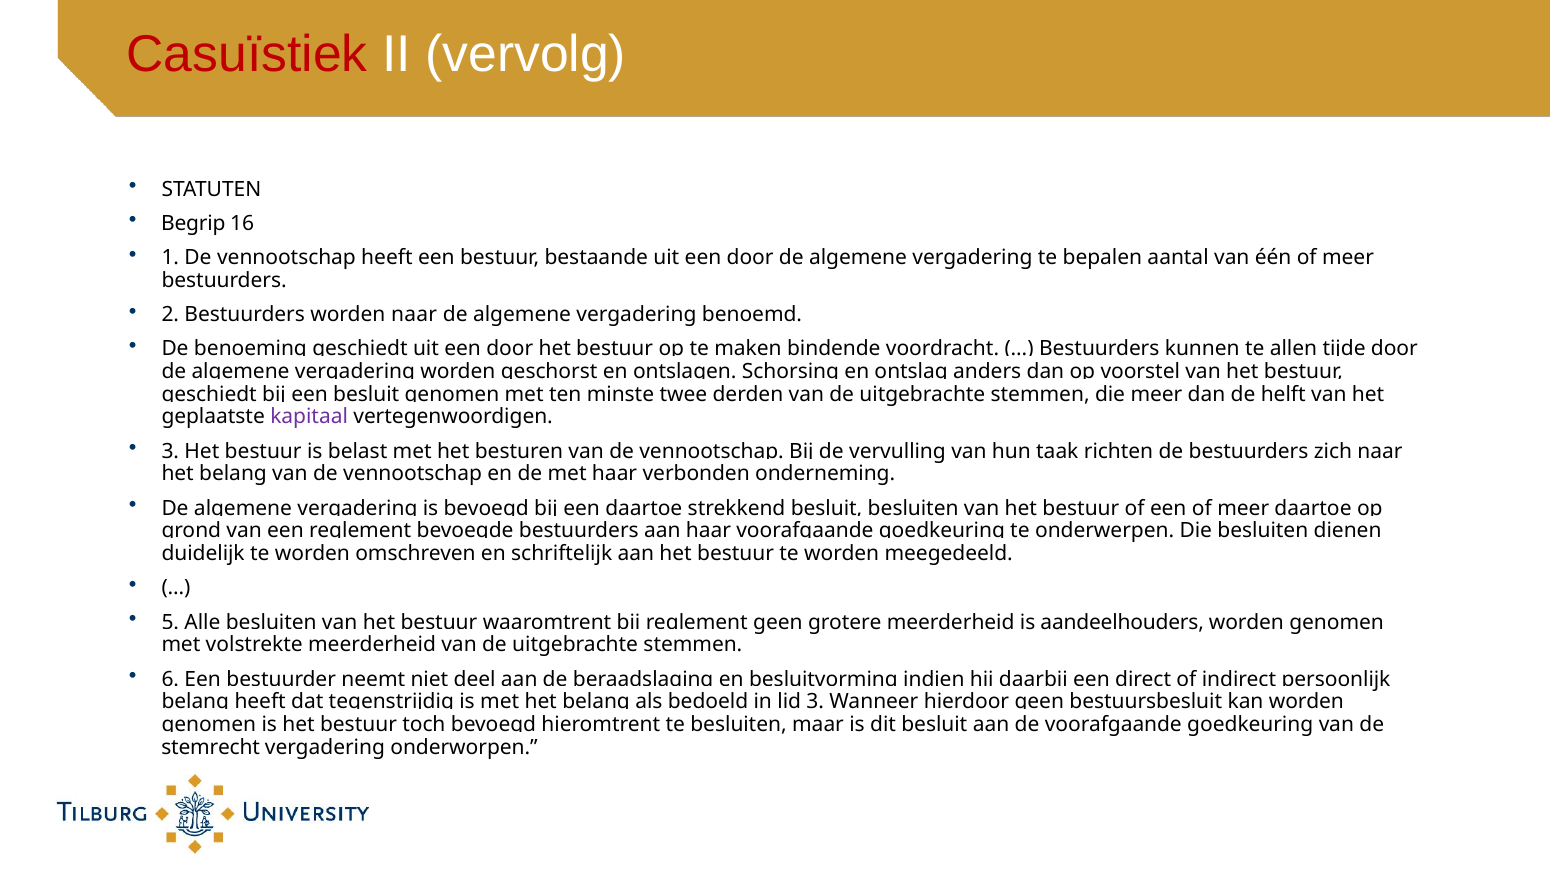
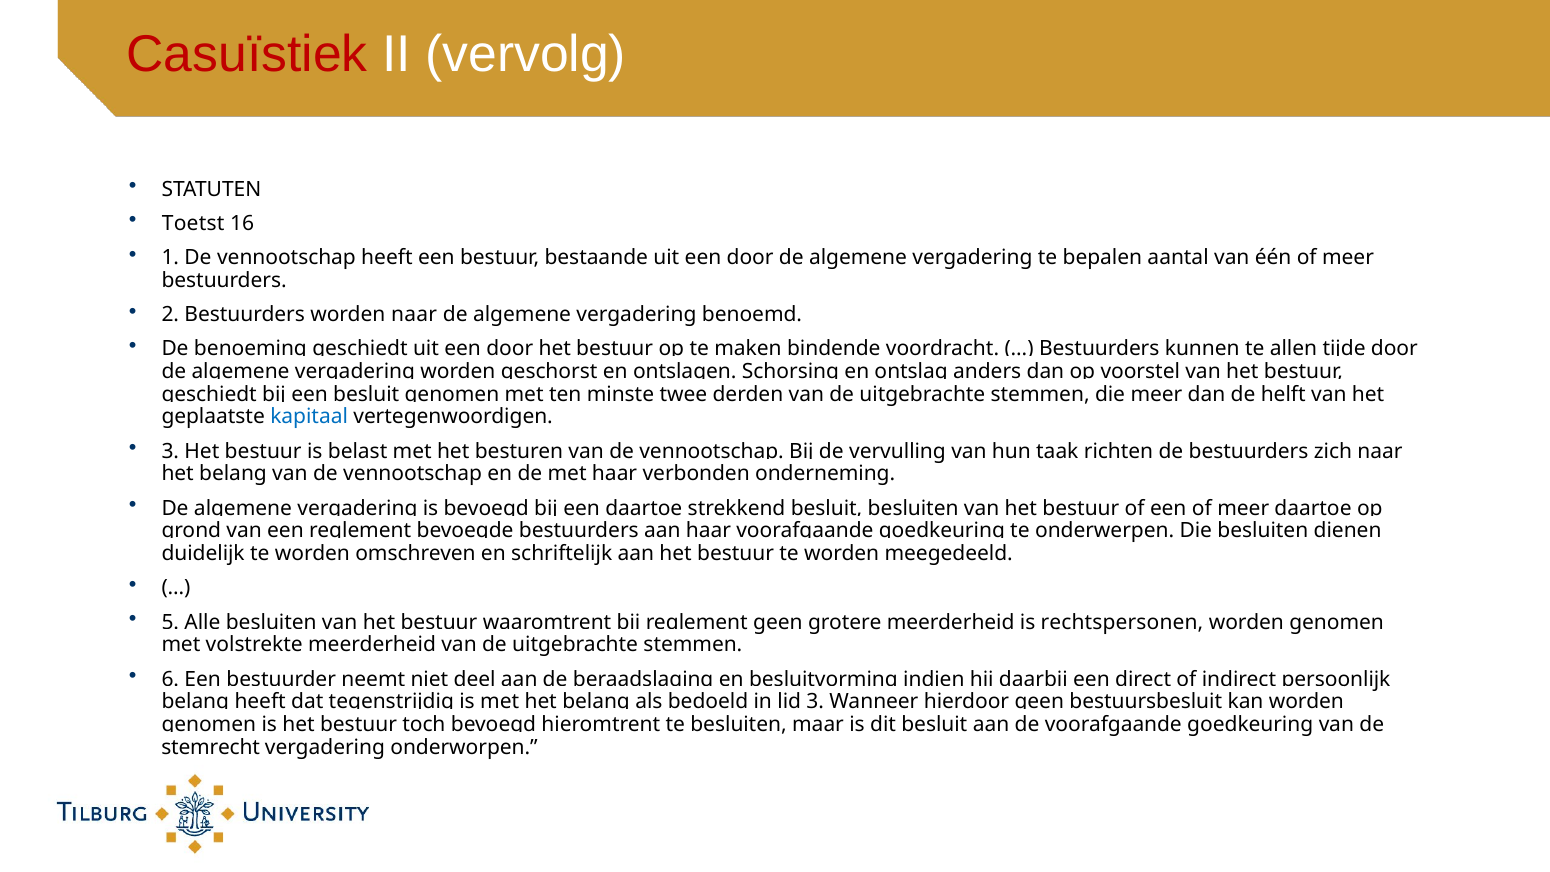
Begrip: Begrip -> Toetst (193, 223)
kapitaal colour: purple -> blue (309, 417)
aandeelhouders: aandeelhouders -> rechtspersonen (1122, 622)
